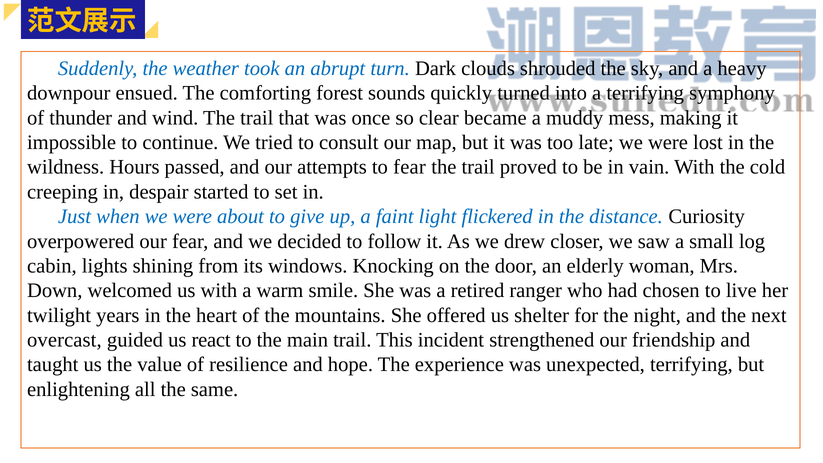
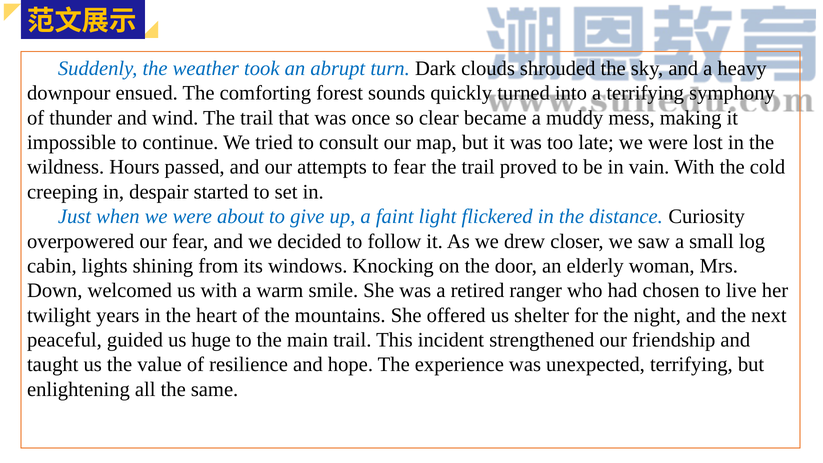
overcast: overcast -> peaceful (64, 340)
react: react -> huge (211, 340)
